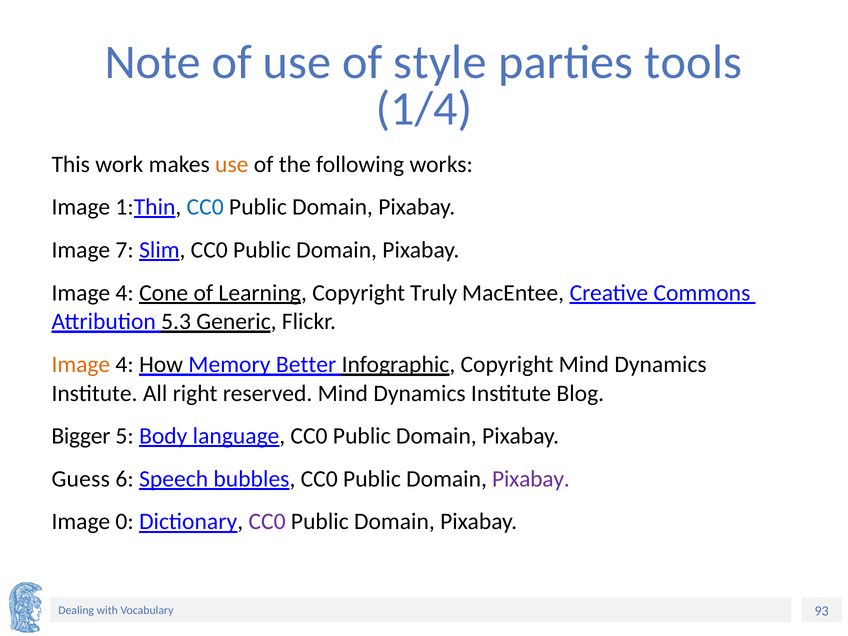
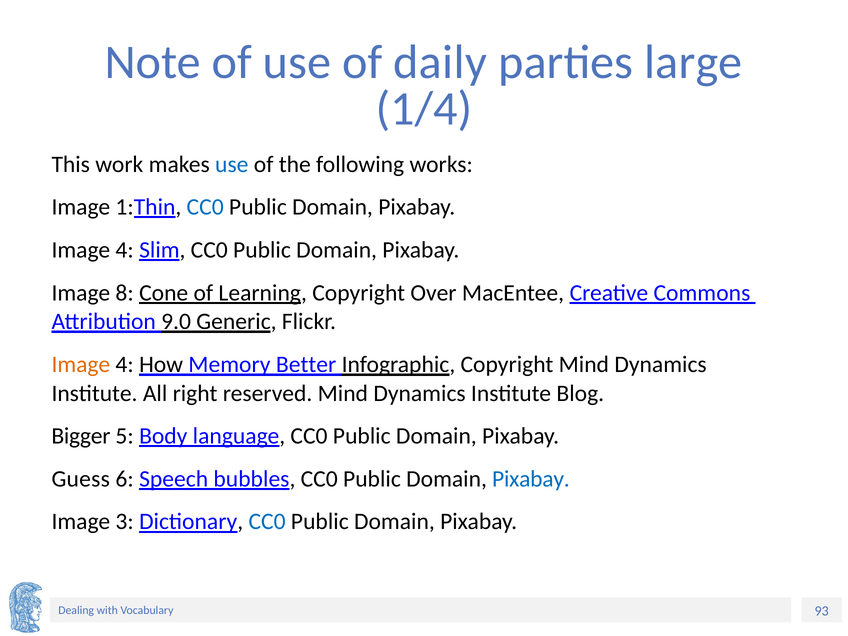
style: style -> daily (440, 63)
tools: tools -> large (693, 63)
use colour: orange -> blue (232, 164)
7: 7 -> 4 (125, 250)
4: 4 -> 8 (125, 293)
Truly: Truly -> Over (433, 293)
5.3: 5.3 -> 9.0 (176, 322)
Pixabay colour: purple -> blue (531, 479)
0: 0 -> 3 (125, 522)
CC0 colour: purple -> blue (267, 522)
